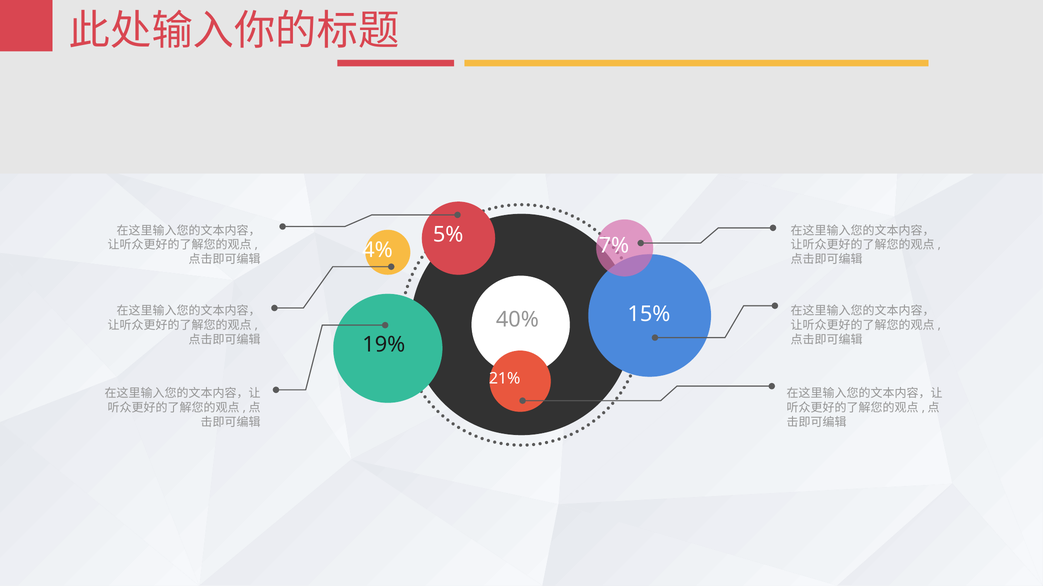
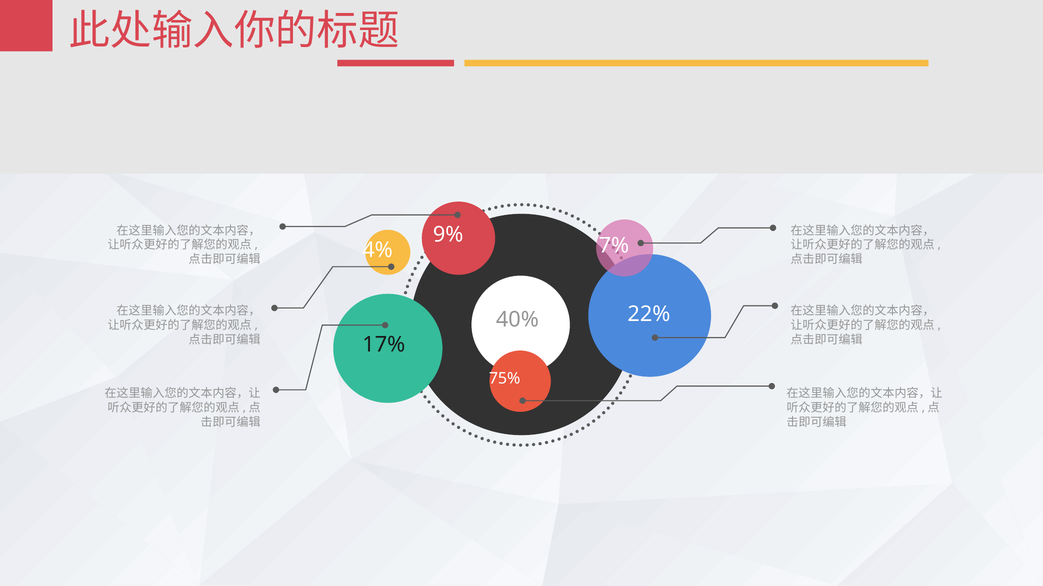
5%: 5% -> 9% (448, 235)
15%: 15% -> 22% (649, 314)
19%: 19% -> 17% (384, 345)
21%: 21% -> 75% (505, 379)
